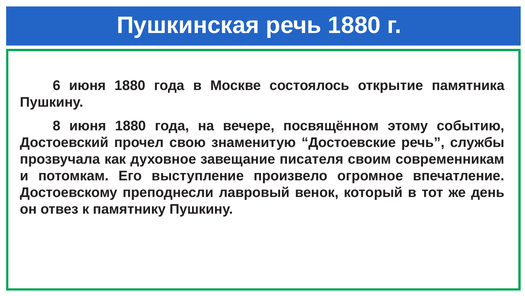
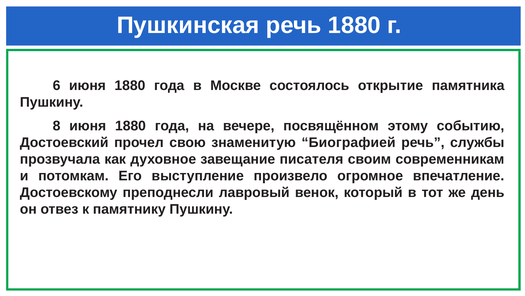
Достоевские: Достоевские -> Биографией (349, 142)
